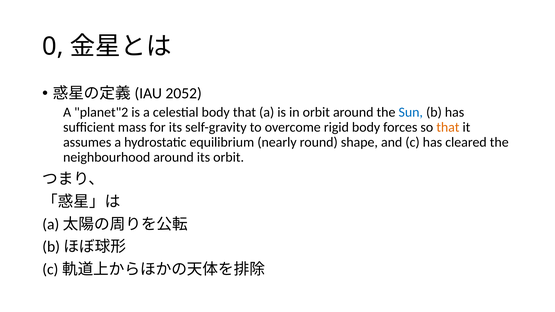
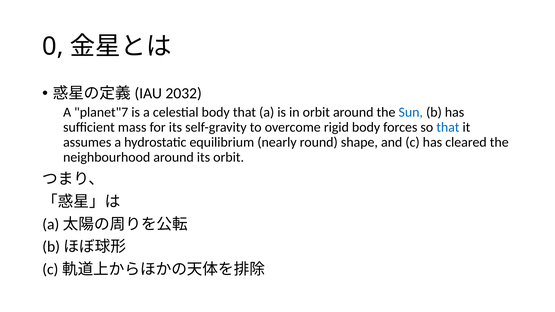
2052: 2052 -> 2032 (184, 94)
planet"2: planet"2 -> planet"7 (101, 112)
that colour: orange -> blue (448, 127)
